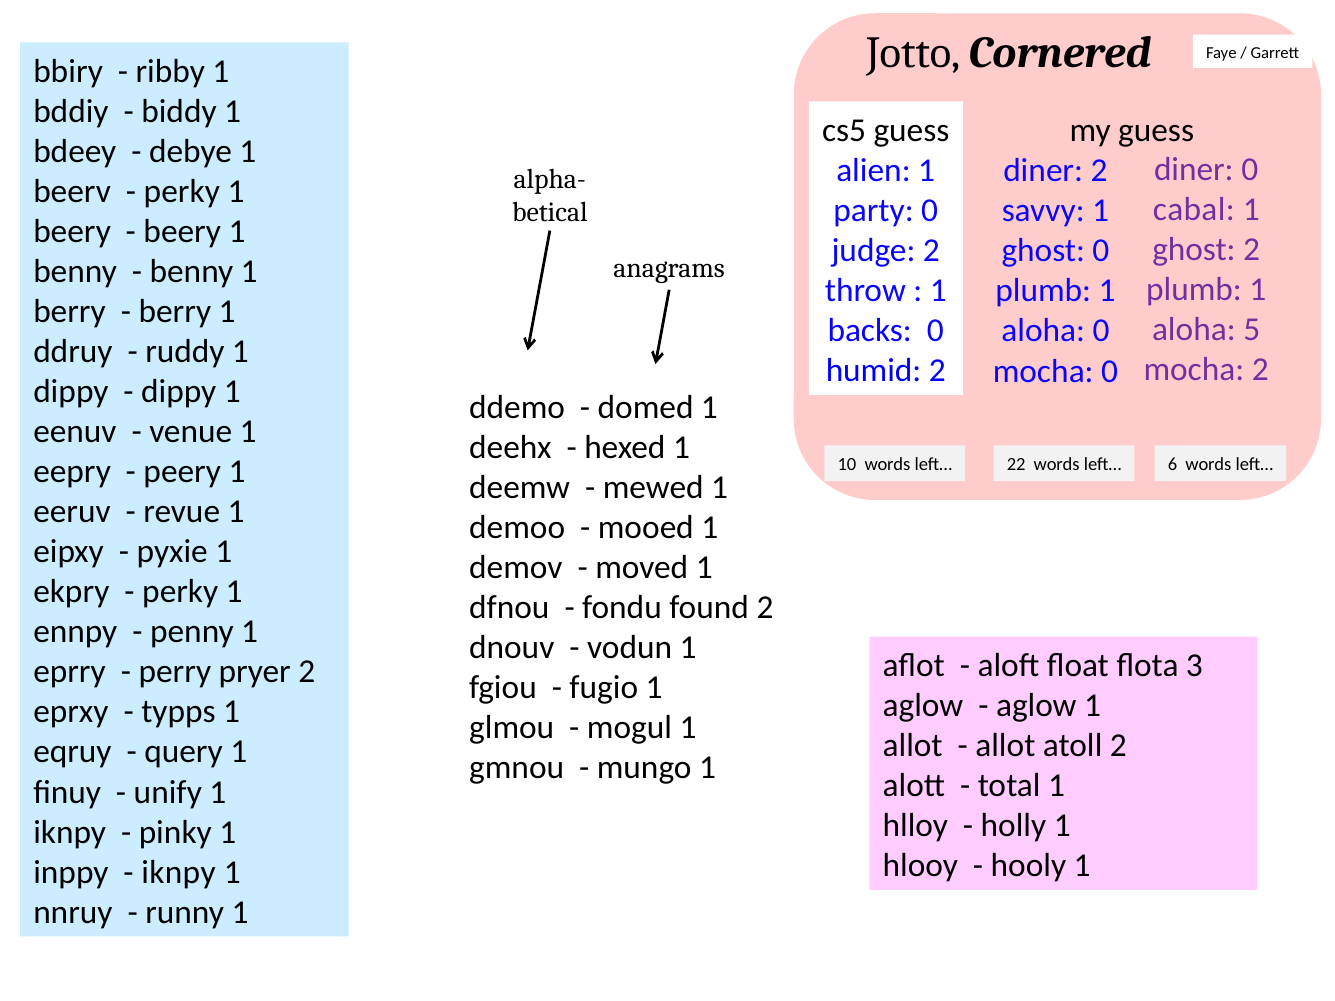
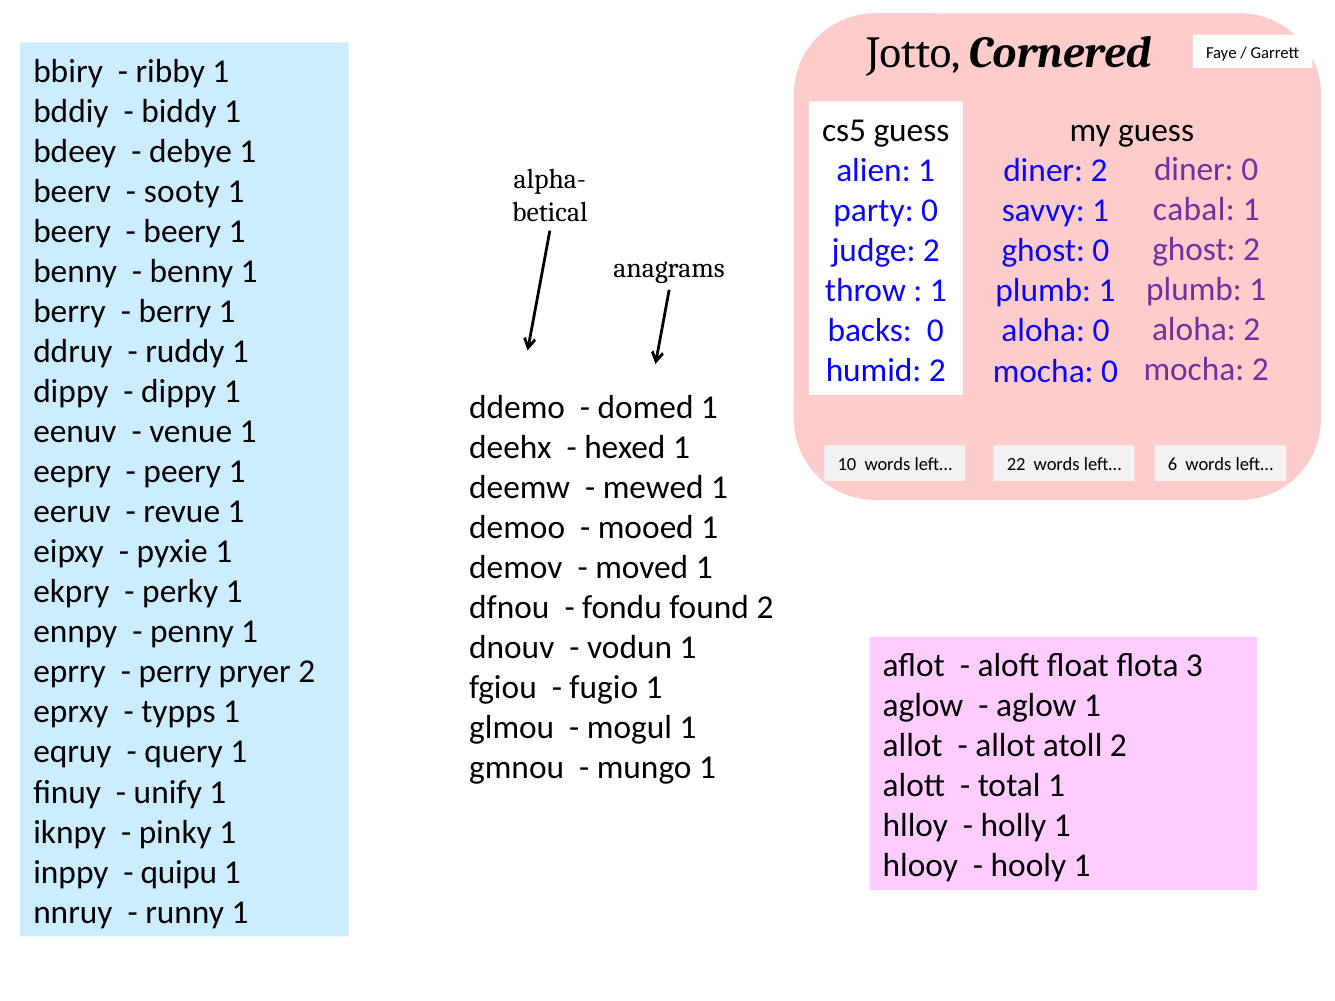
perky: perky -> sooty (182, 191)
aloha 5: 5 -> 2 (1252, 330)
iknpy: iknpy -> quipu (179, 872)
